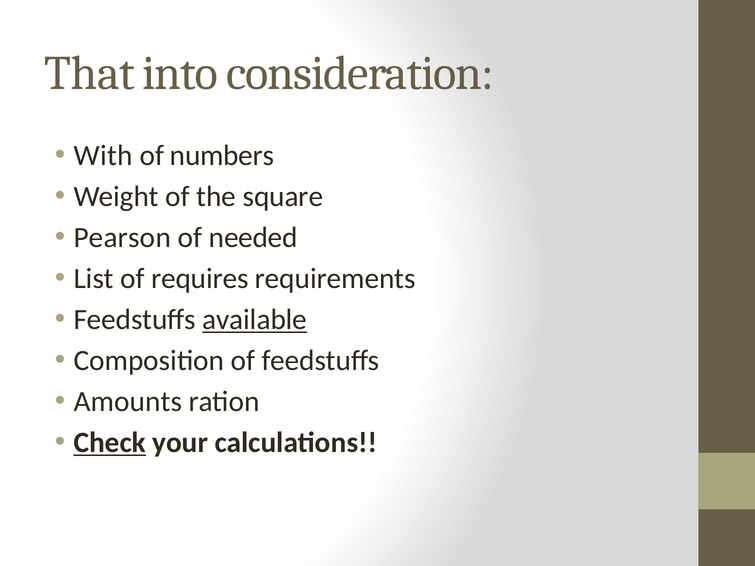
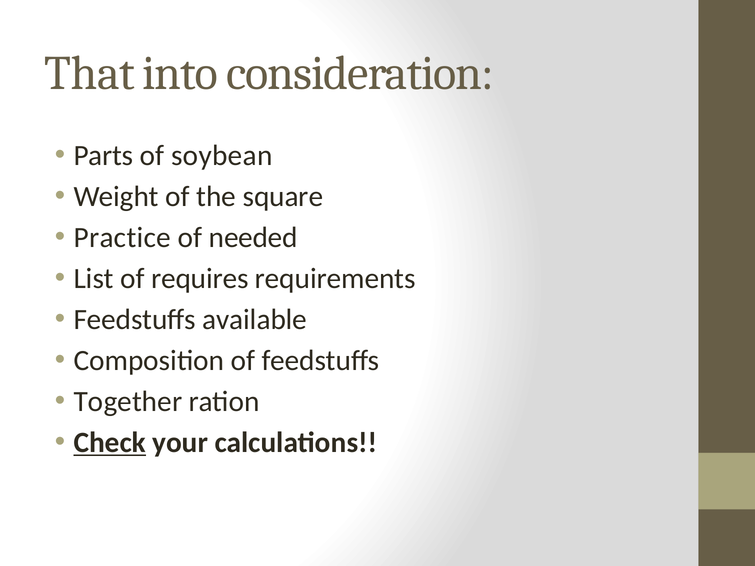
With: With -> Parts (103, 156)
numbers: numbers -> soybean (222, 156)
Pearson: Pearson -> Practice (122, 238)
available underline: present -> none (255, 320)
Amounts: Amounts -> Together (128, 402)
